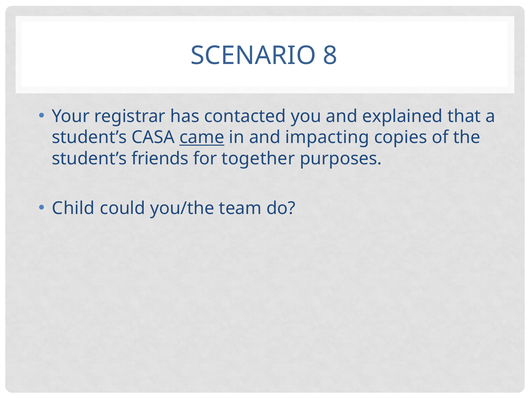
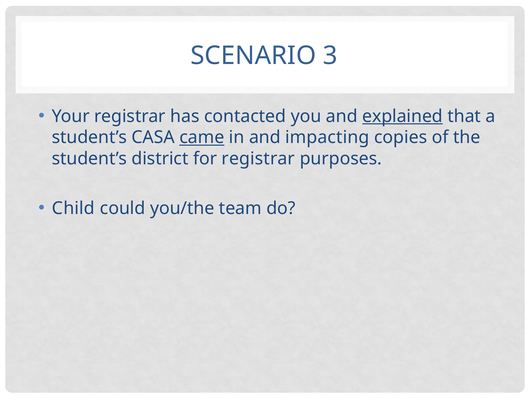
8: 8 -> 3 (330, 56)
explained underline: none -> present (403, 116)
friends: friends -> district (160, 158)
for together: together -> registrar (258, 158)
